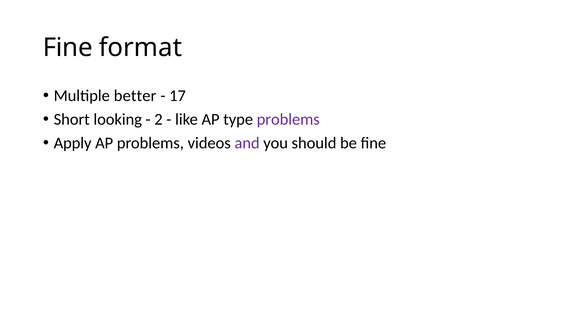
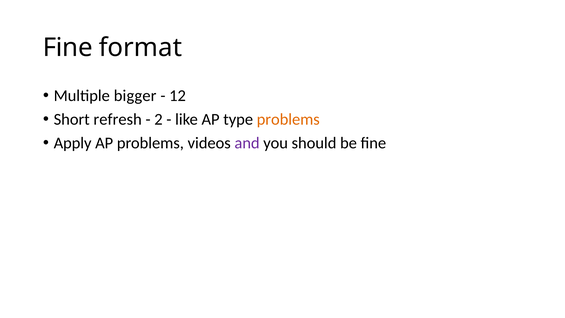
better: better -> bigger (135, 96)
17: 17 -> 12 (178, 96)
looking: looking -> refresh (118, 119)
problems colour: purple -> orange (288, 119)
